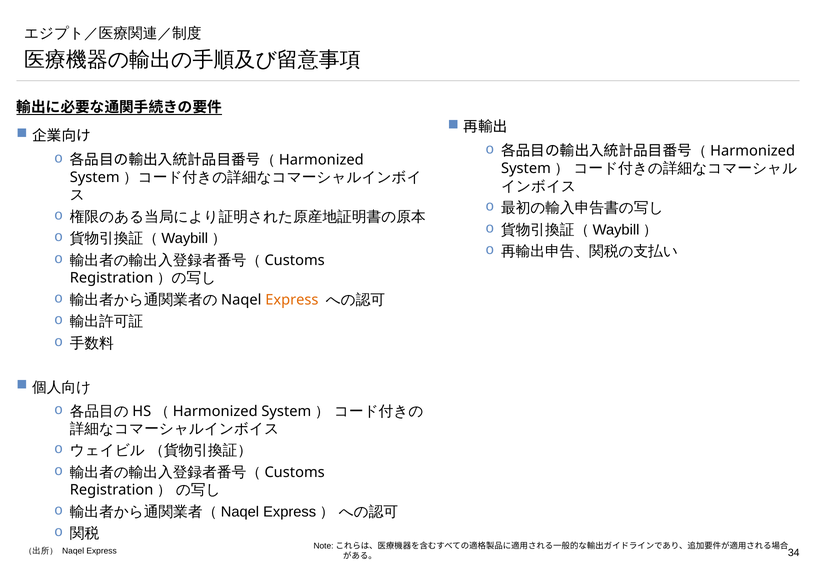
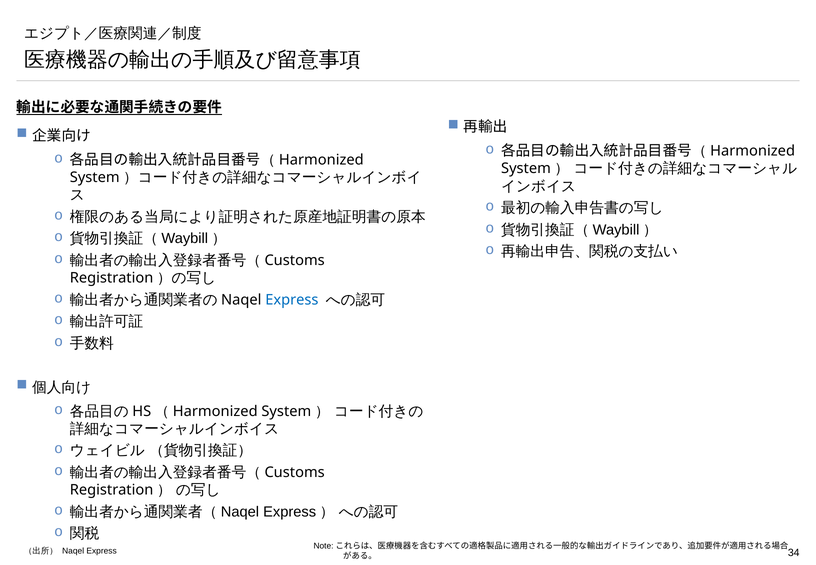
Express colour: orange -> blue (292, 300)
